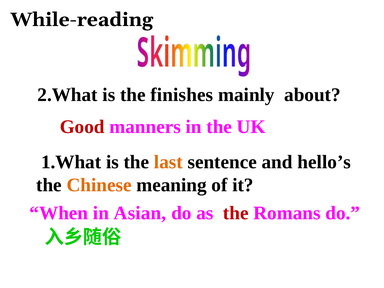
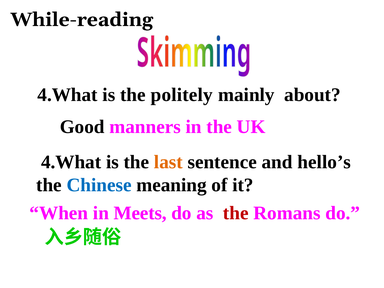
2.What: 2.What -> 4.What (68, 95)
finishes: finishes -> politely (182, 95)
Good colour: red -> black (82, 127)
1.What: 1.What -> 4.What (71, 162)
Chinese colour: orange -> blue (99, 185)
Asian: Asian -> Meets (140, 213)
